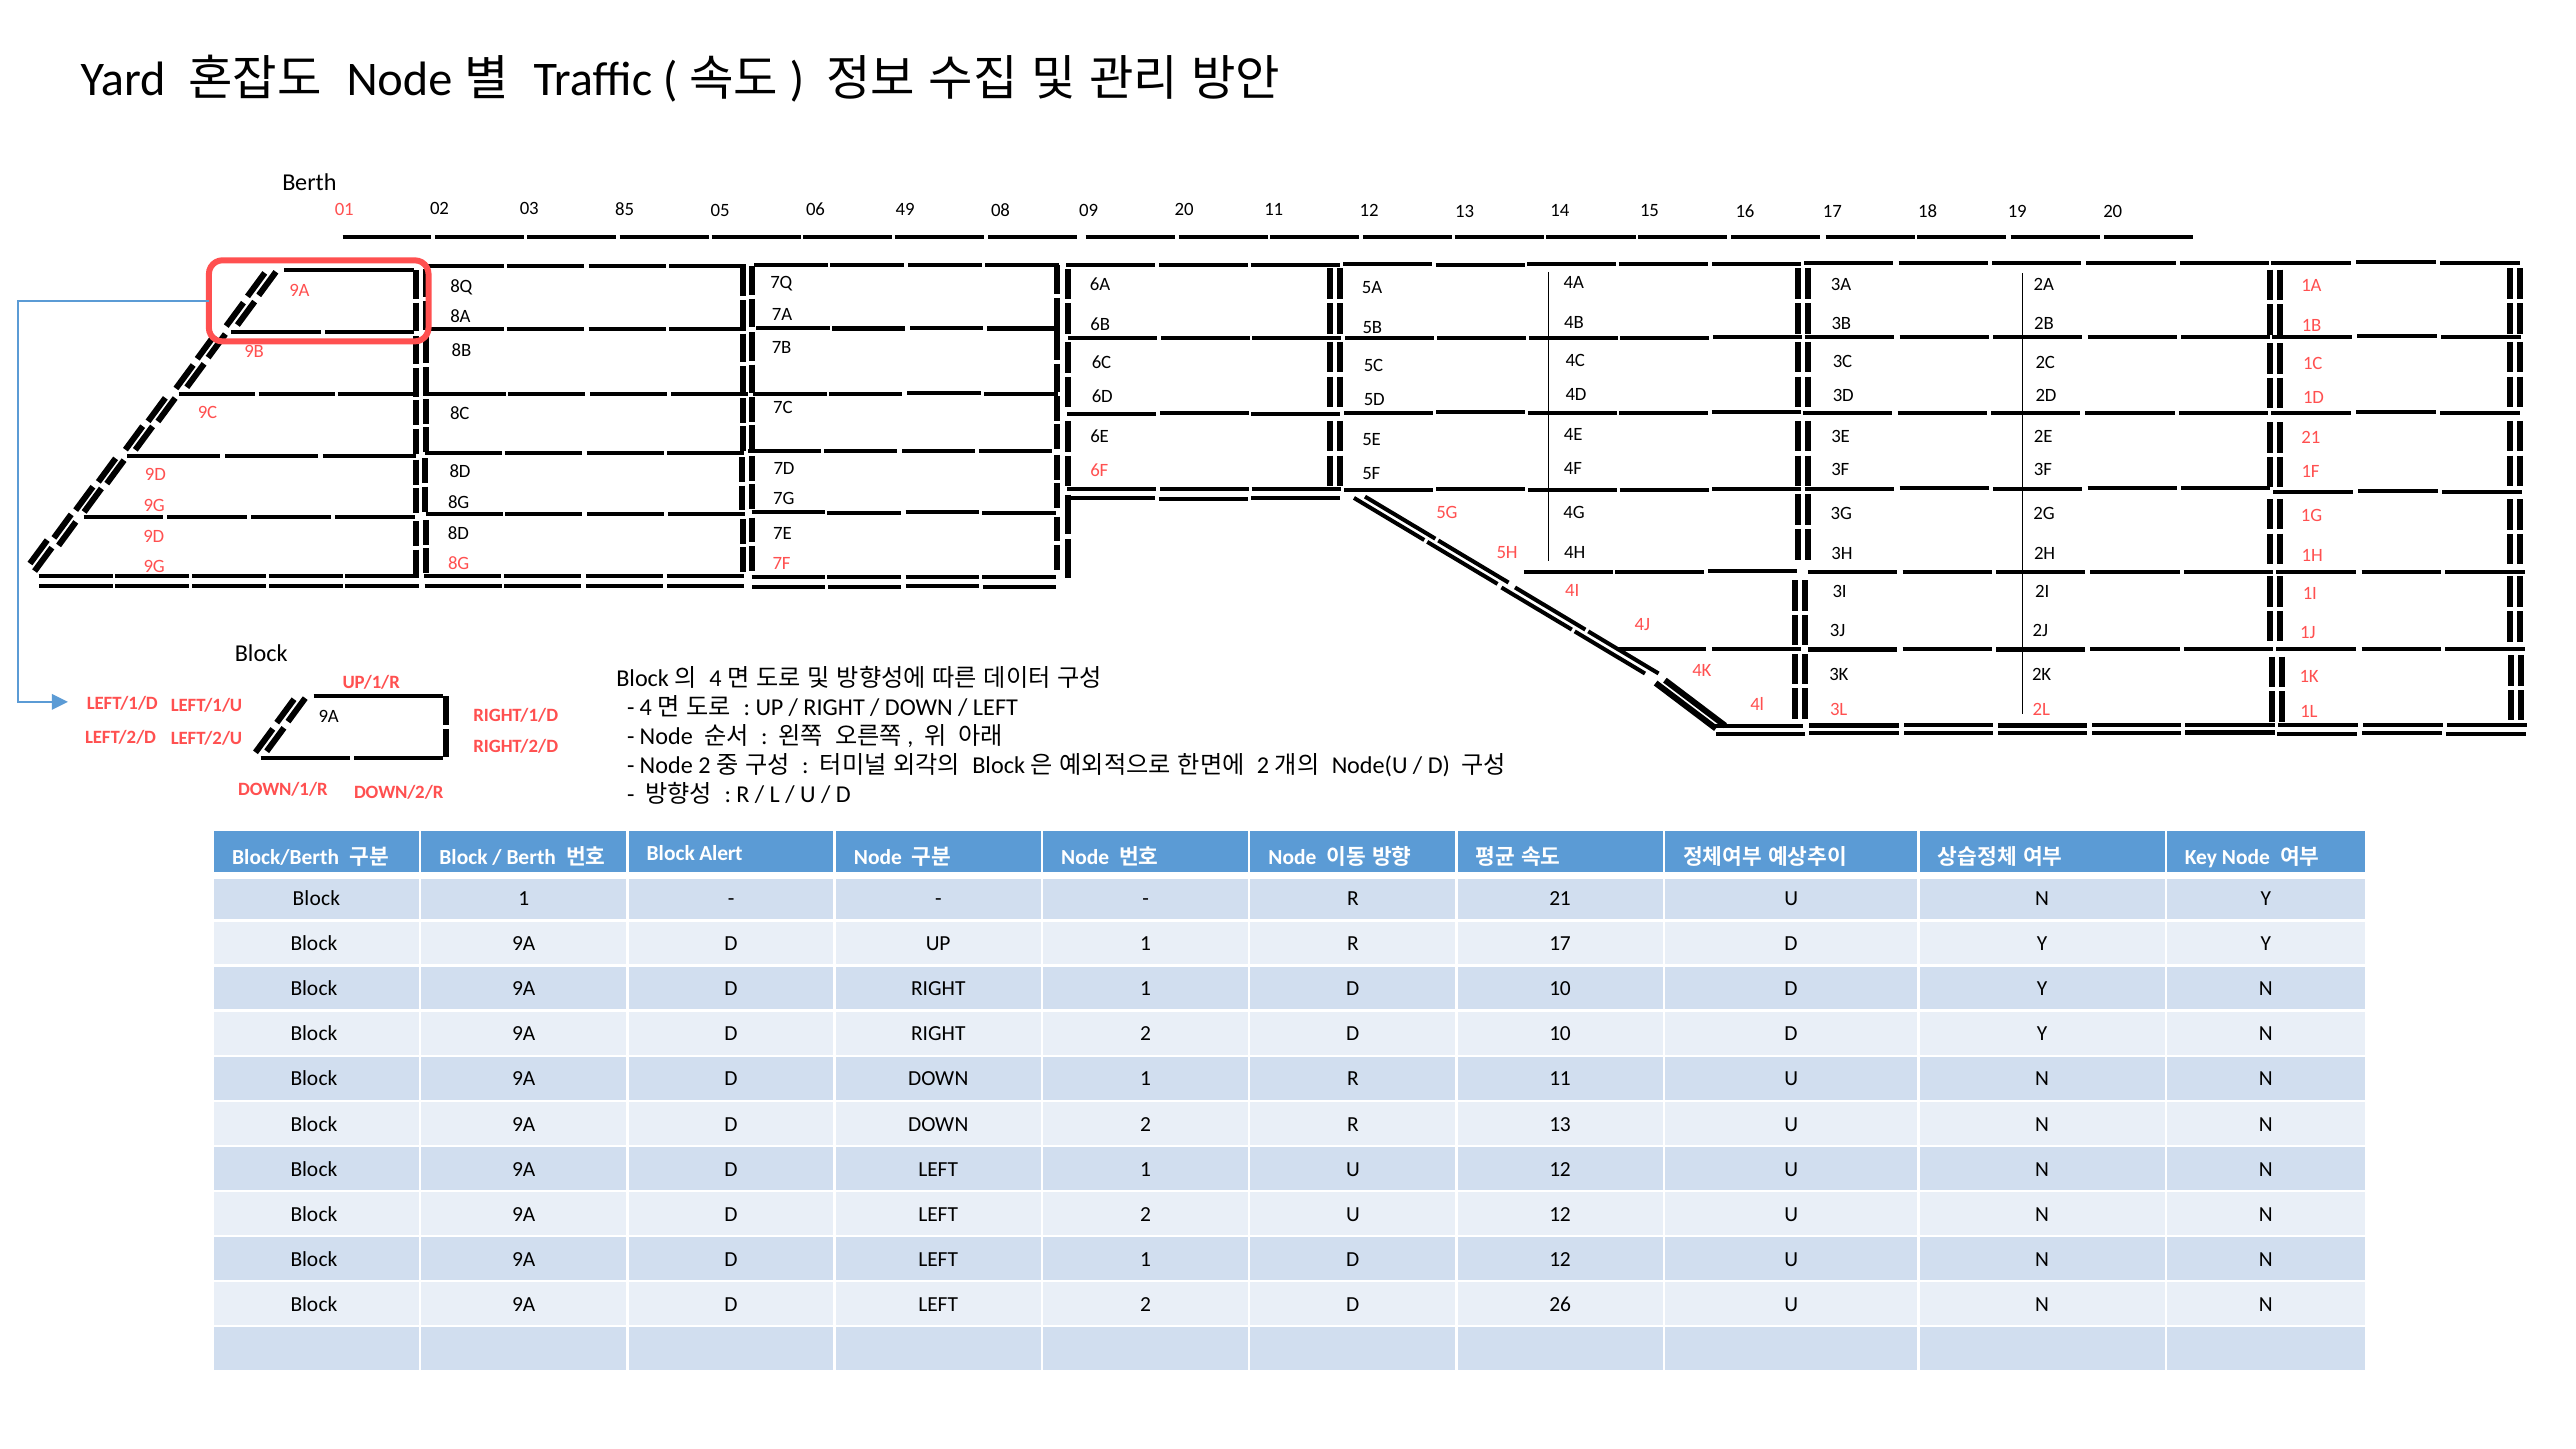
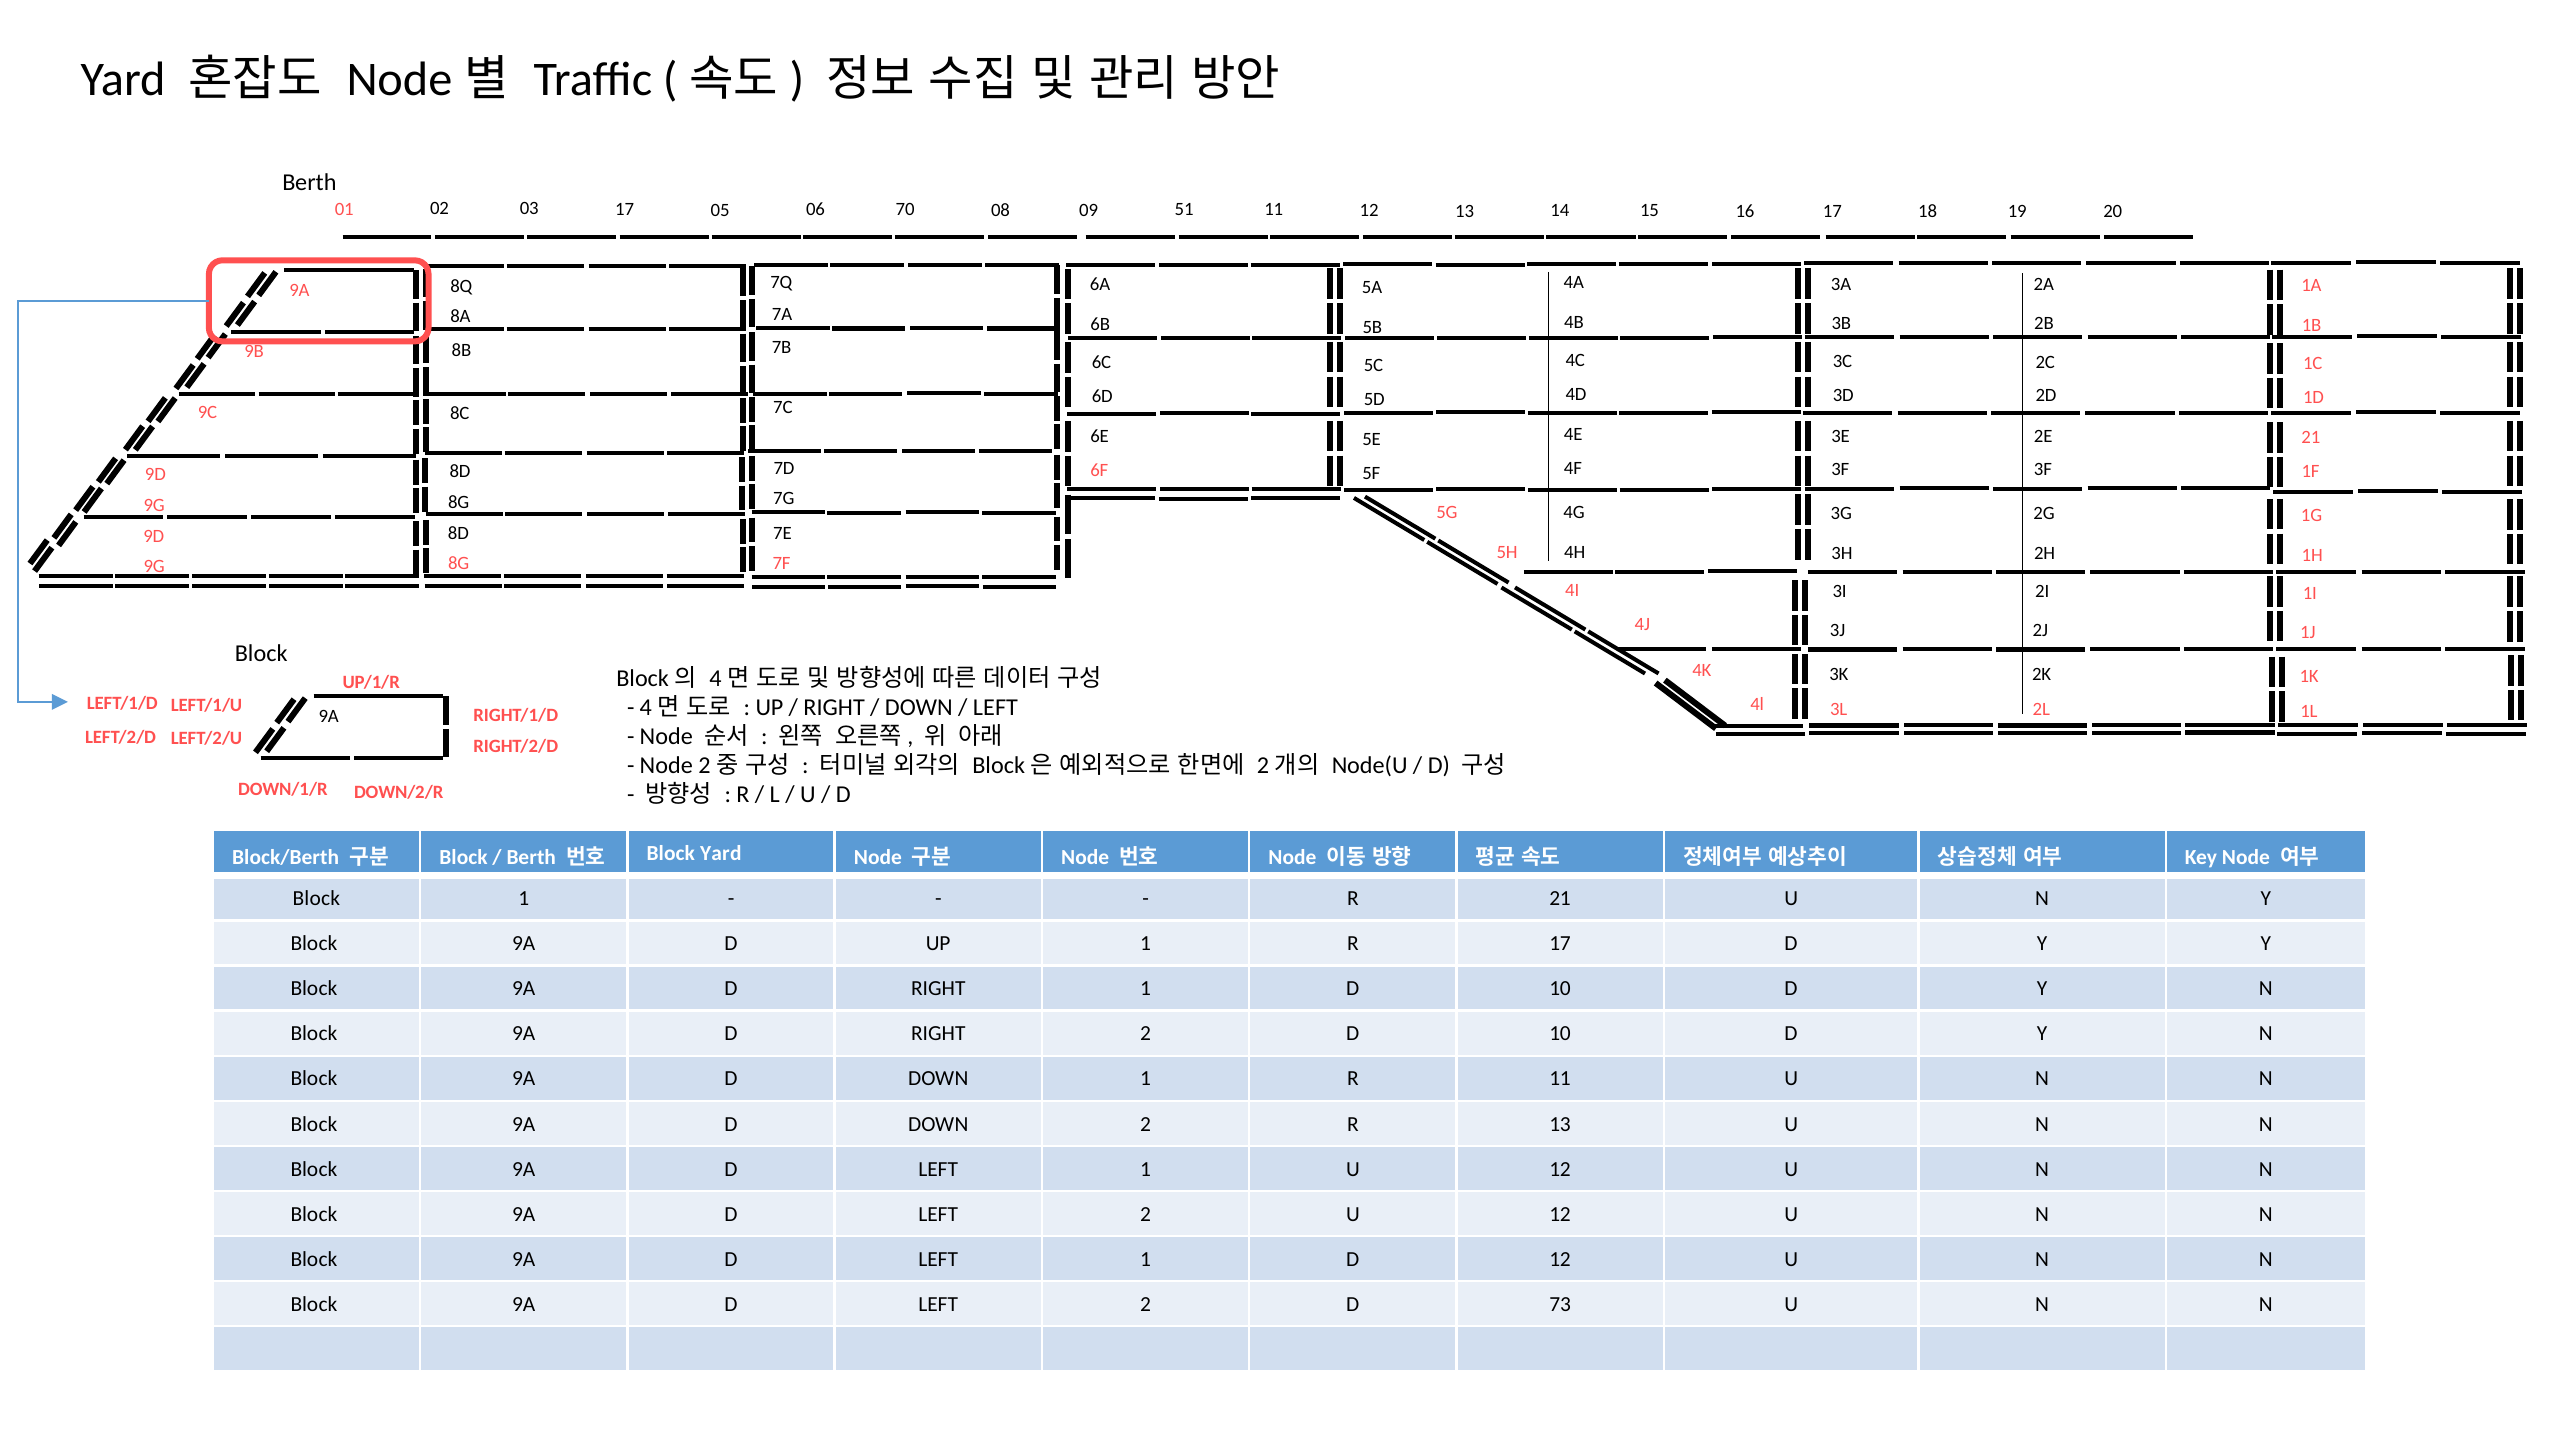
03 85: 85 -> 17 (625, 210)
49: 49 -> 70 (905, 209)
09 20: 20 -> 51 (1184, 209)
Alert: Alert -> Yard (721, 853)
26: 26 -> 73 (1560, 1304)
